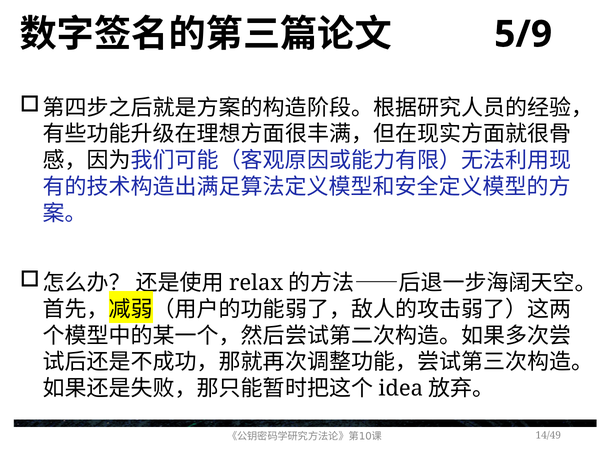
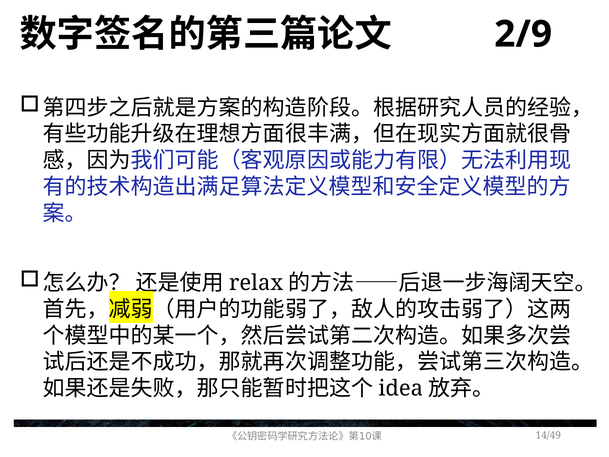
5/9: 5/9 -> 2/9 (523, 34)
